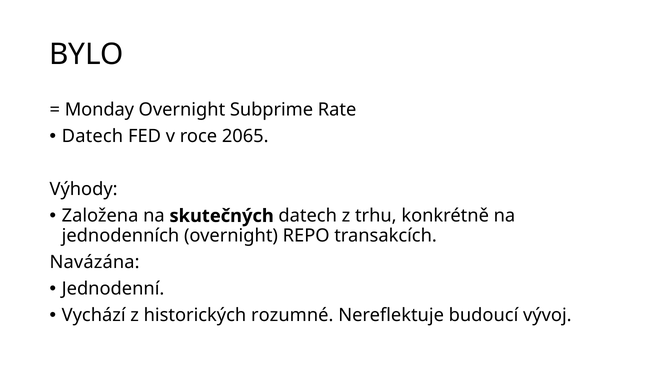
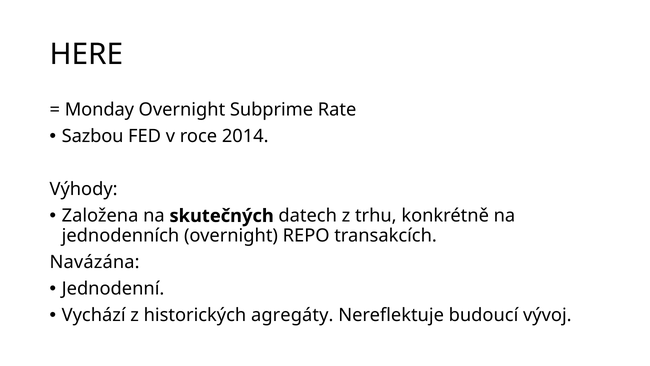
BYLO: BYLO -> HERE (86, 55)
Datech: Datech -> Sazbou (93, 136)
2065: 2065 -> 2014 (245, 136)
rozumné: rozumné -> agregáty (292, 315)
